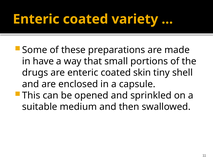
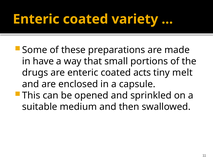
skin: skin -> acts (142, 73)
shell: shell -> melt (182, 73)
